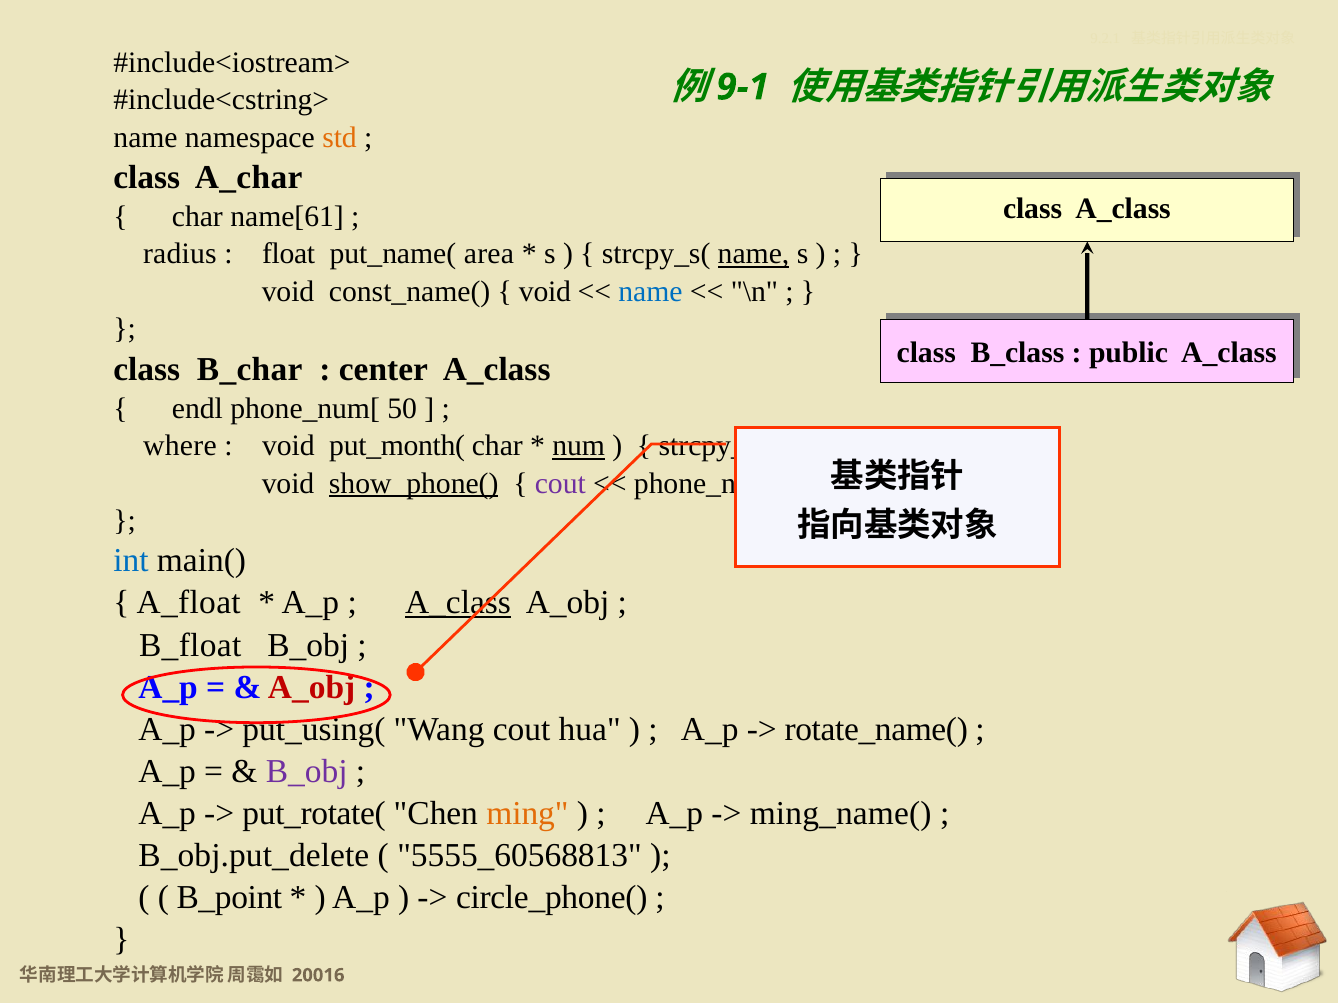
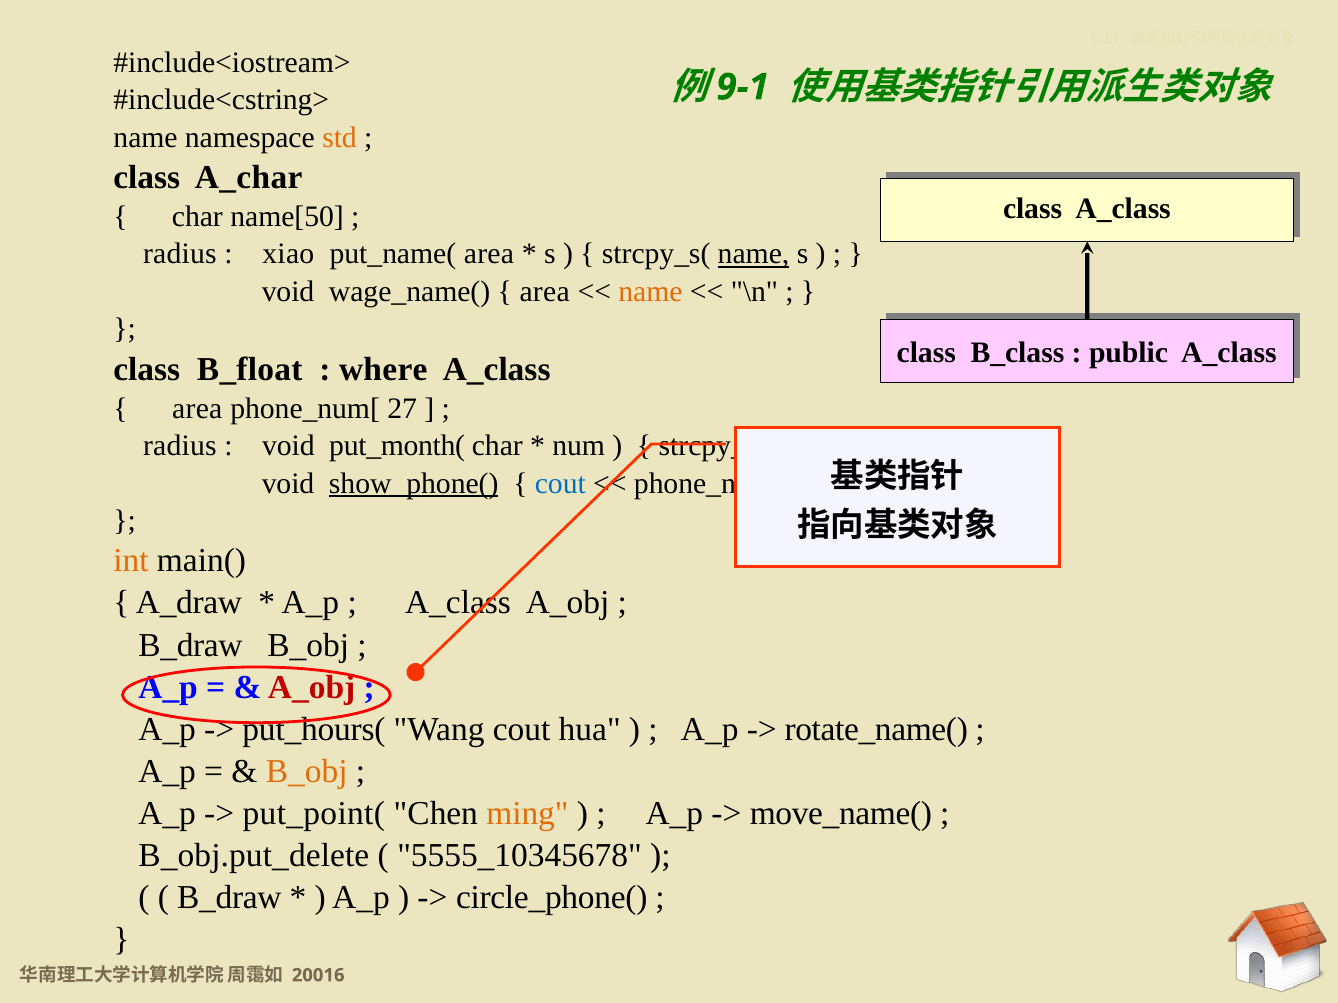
name[61: name[61 -> name[50 (287, 217)
float: float -> xiao (288, 254)
const_name(: const_name( -> wage_name( (410, 292)
void: void -> area (545, 292)
name colour: blue -> orange (650, 292)
B_char: B_char -> B_float (250, 369)
center: center -> where (383, 369)
endl: endl -> area (197, 409)
50: 50 -> 27 (402, 409)
where: where -> radius (180, 446)
num underline: present -> none (579, 446)
cout colour: purple -> blue (560, 483)
int colour: blue -> orange (131, 561)
A_float: A_float -> A_draw (189, 603)
A_class underline: present -> none (458, 603)
B_float: B_float -> B_draw (191, 645)
put_using(: put_using( -> put_hours( (314, 730)
B_obj colour: purple -> orange (307, 772)
put_rotate(: put_rotate( -> put_point( (314, 814)
ming_name(: ming_name( -> move_name( (841, 814)
5555_60568813: 5555_60568813 -> 5555_10345678 (520, 856)
B_point: B_point -> B_draw (229, 898)
